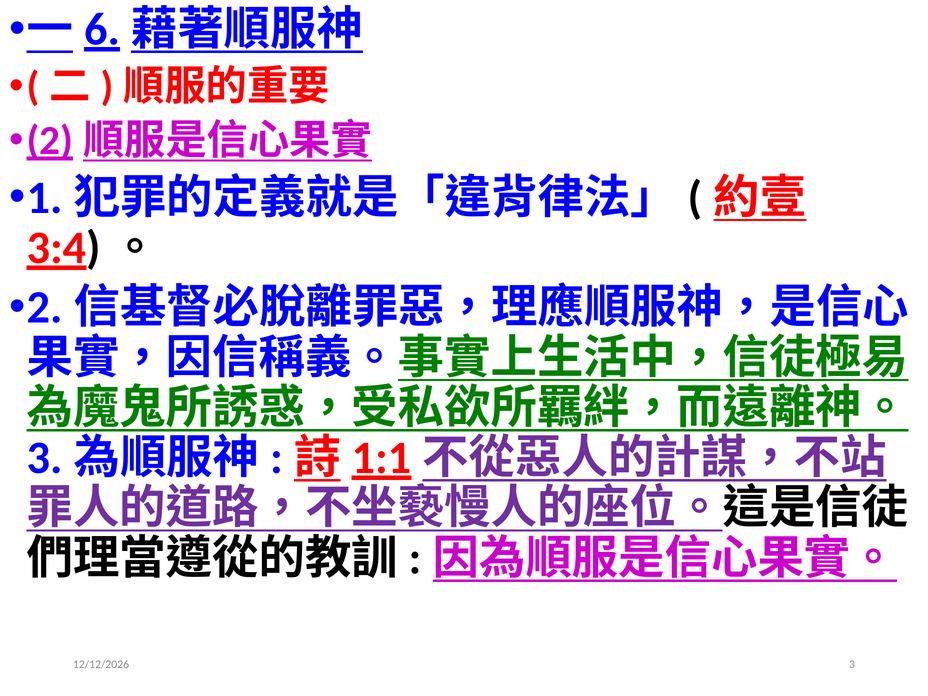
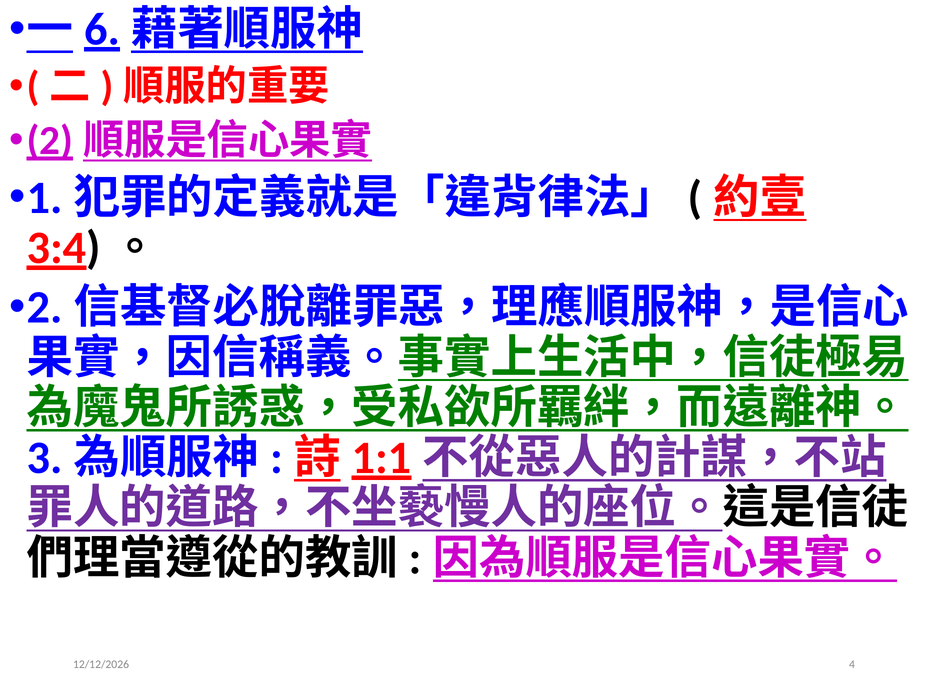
3: 3 -> 4 (852, 664)
